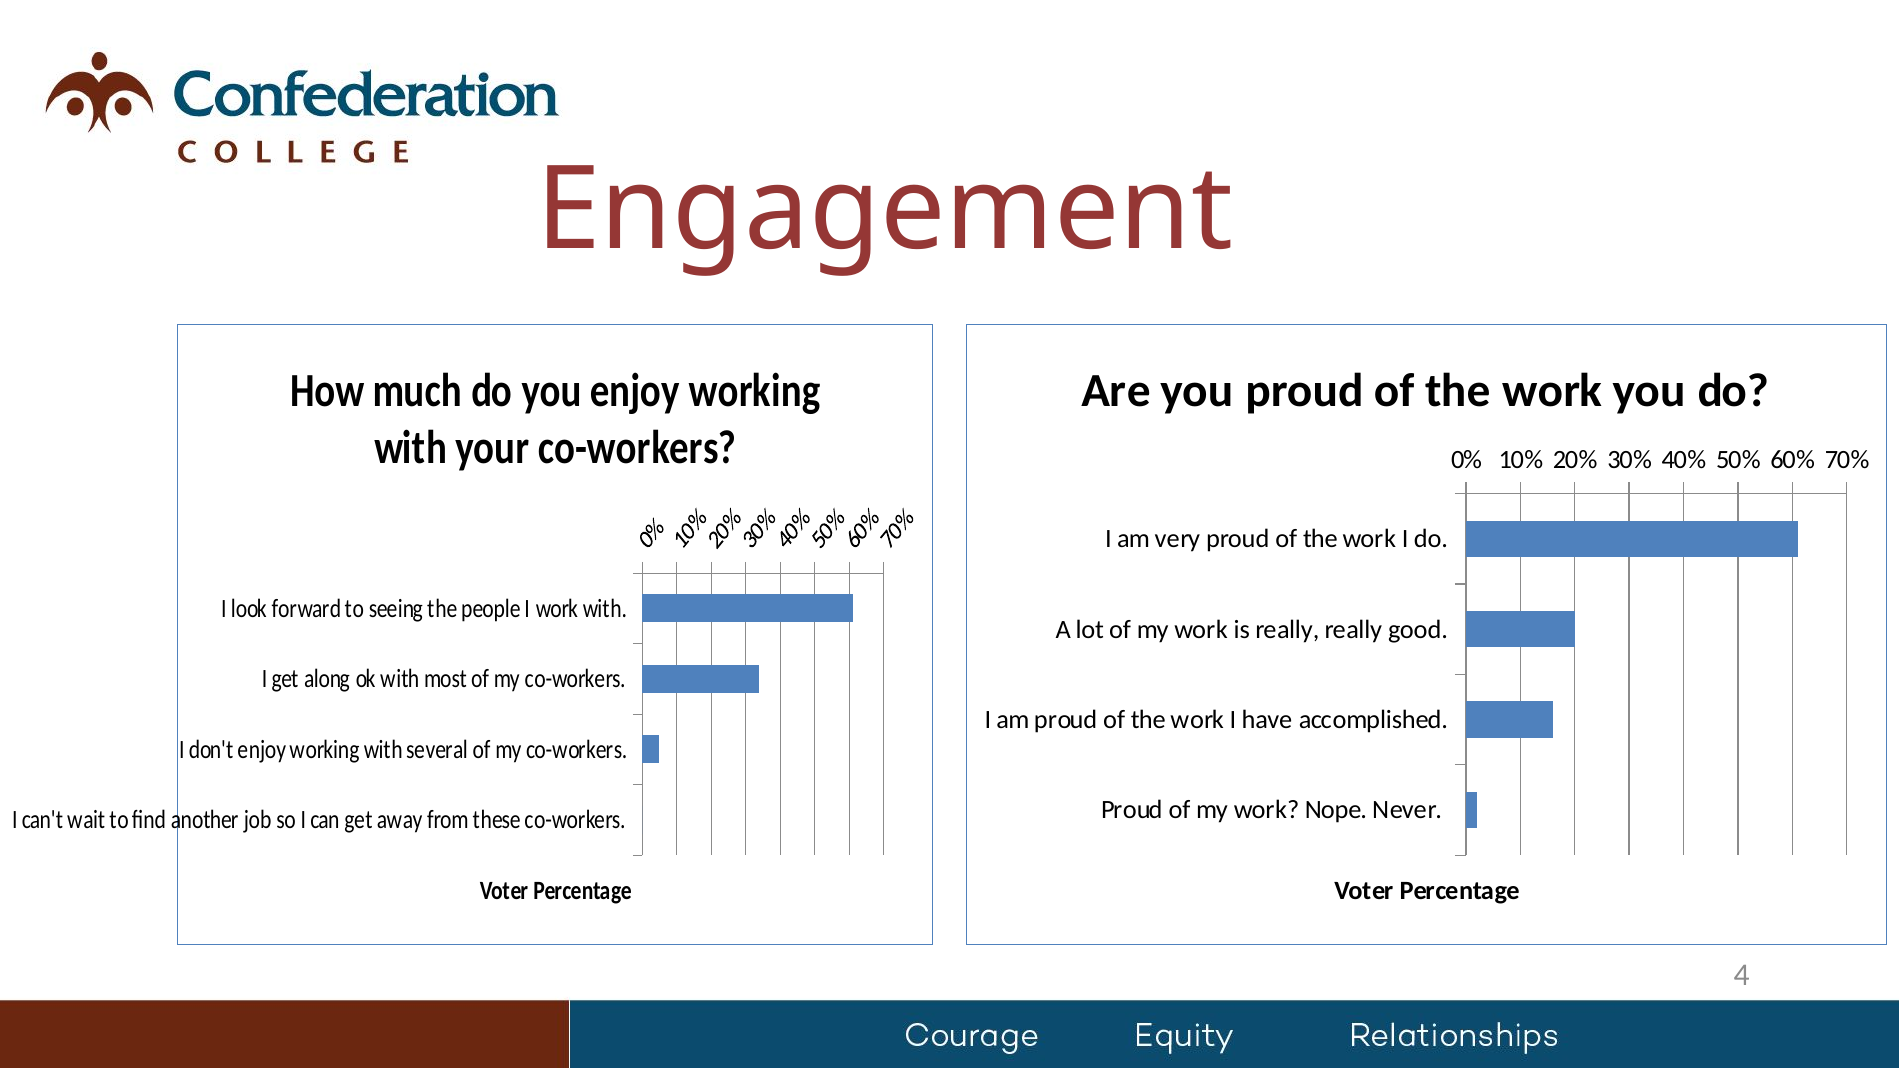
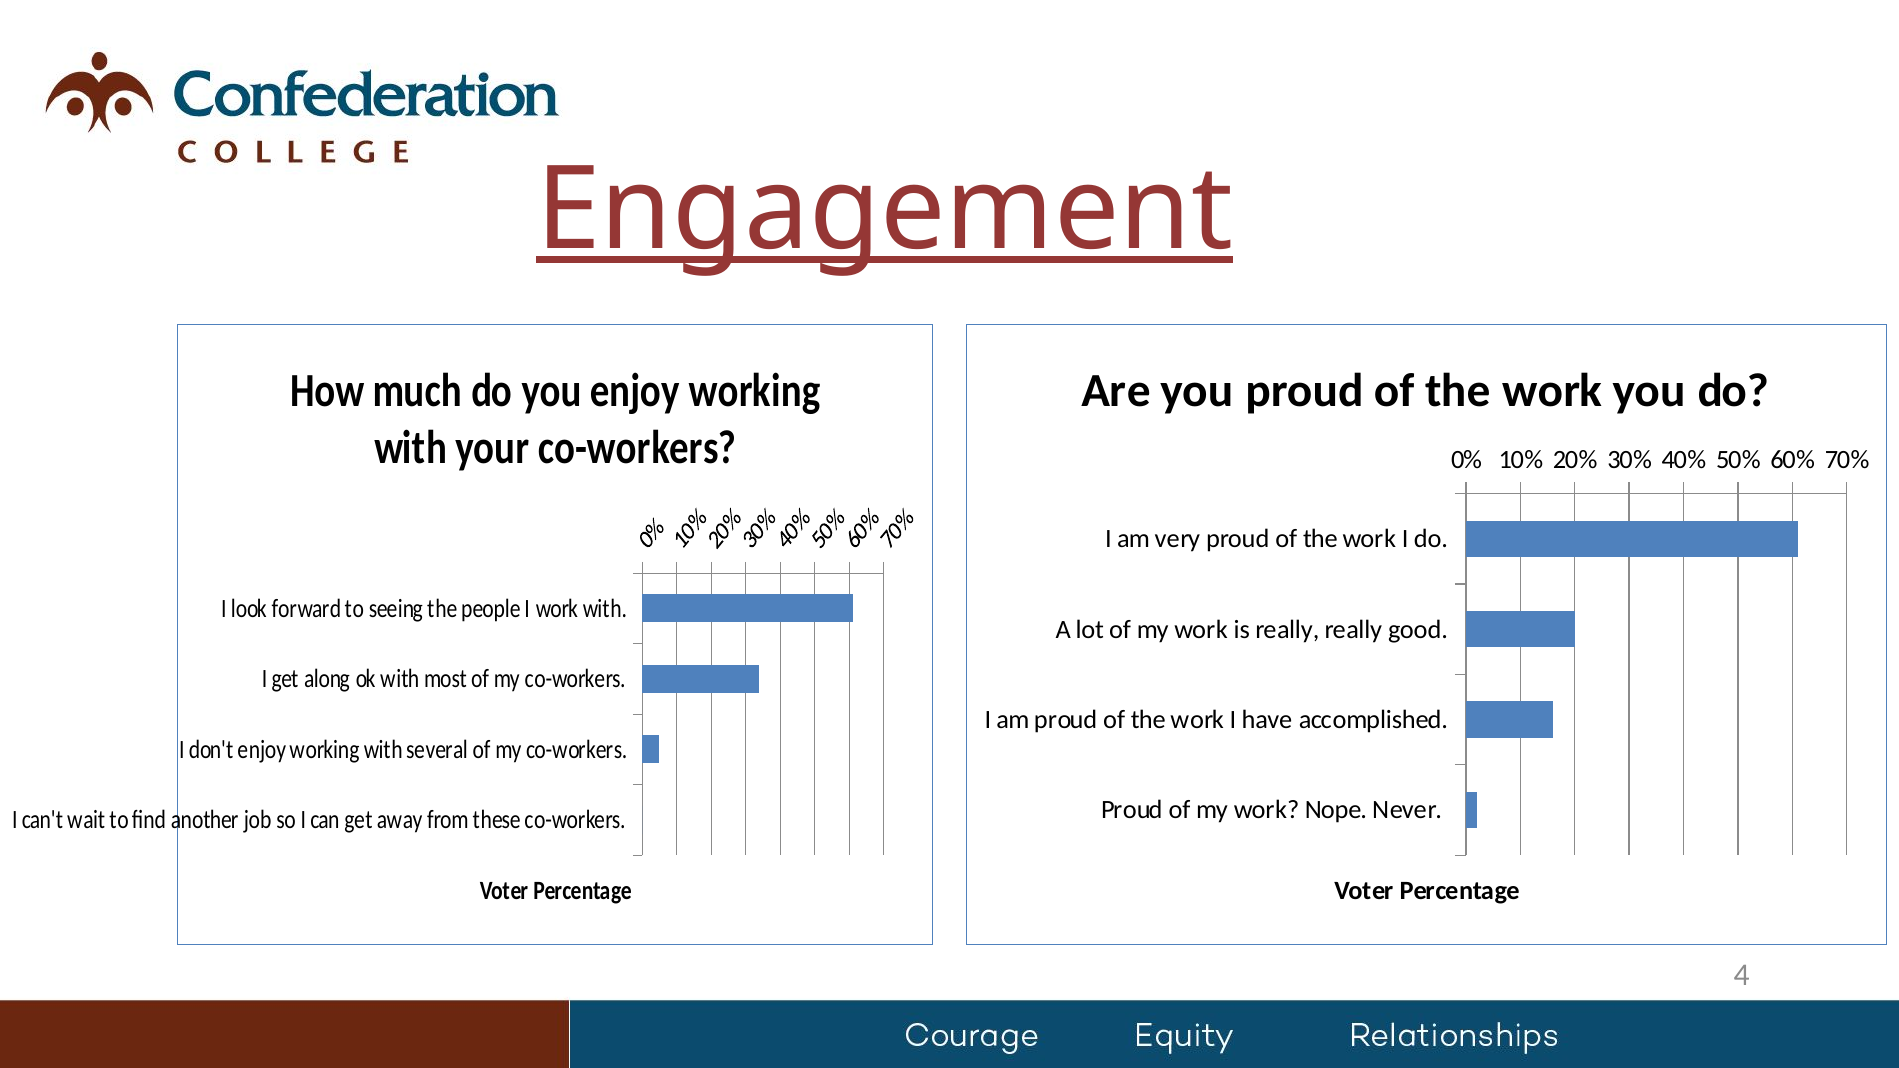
Engagement underline: none -> present (885, 210)
